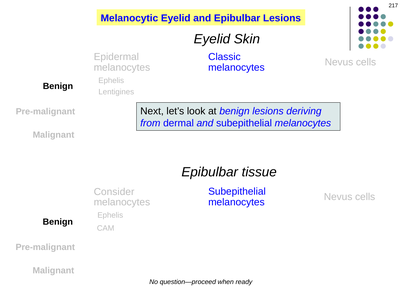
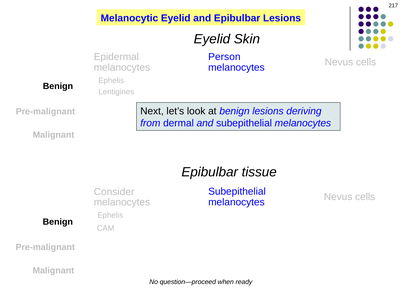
Classic: Classic -> Person (224, 57)
